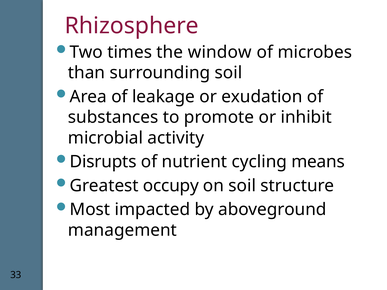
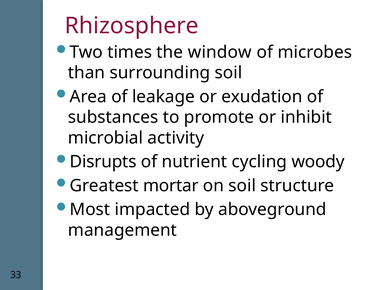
means: means -> woody (318, 162)
occupy: occupy -> mortar (171, 186)
